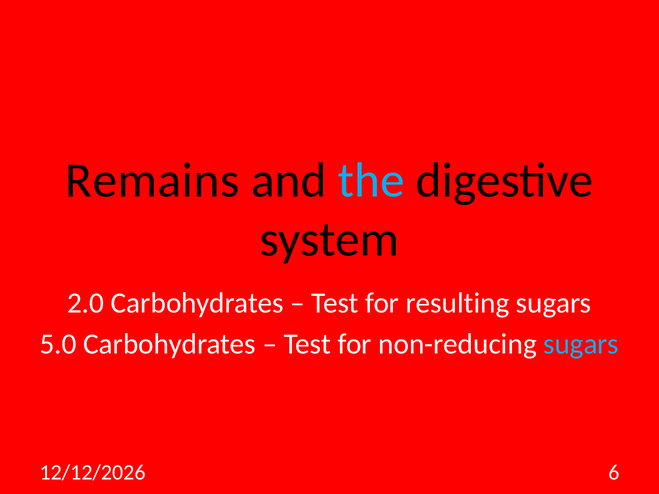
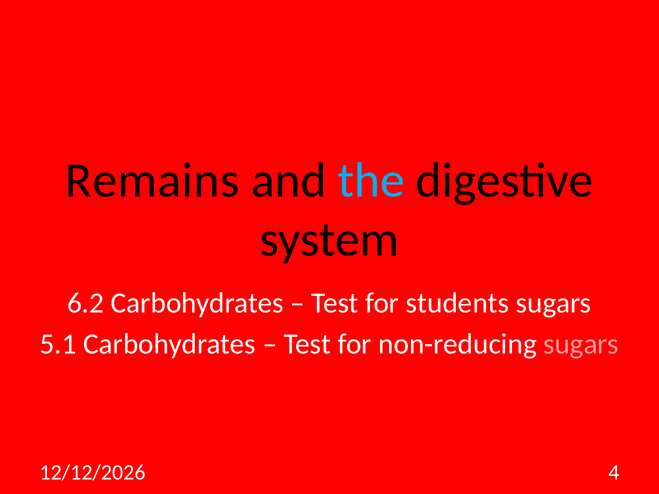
2.0: 2.0 -> 6.2 (86, 303)
resulting: resulting -> students (458, 303)
5.0: 5.0 -> 5.1 (58, 344)
sugars colour: light blue -> pink (581, 344)
6: 6 -> 4 (614, 473)
